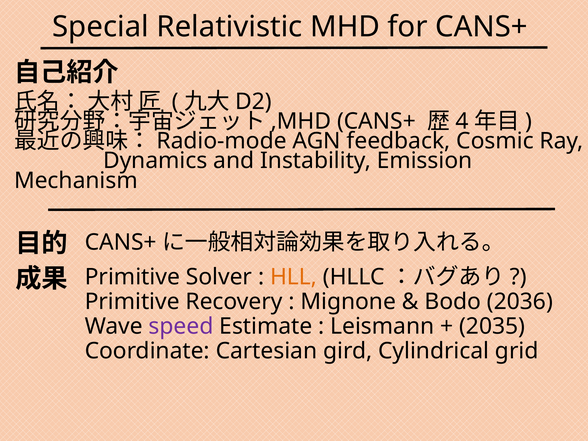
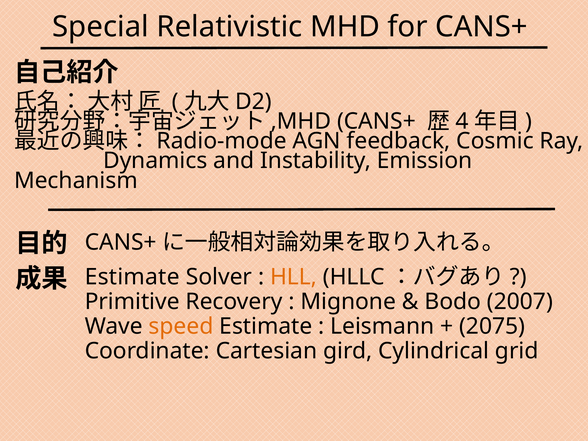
Primitive: Primitive -> Estimate (132, 277)
2036: 2036 -> 2007 (520, 302)
speed colour: purple -> orange (181, 326)
2035: 2035 -> 2075 (492, 326)
